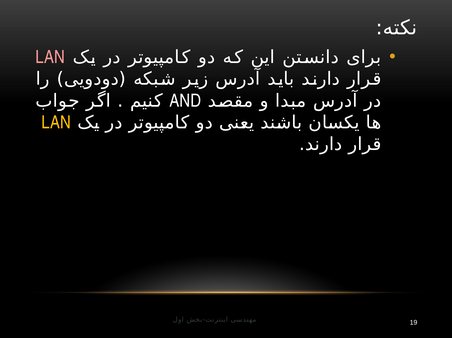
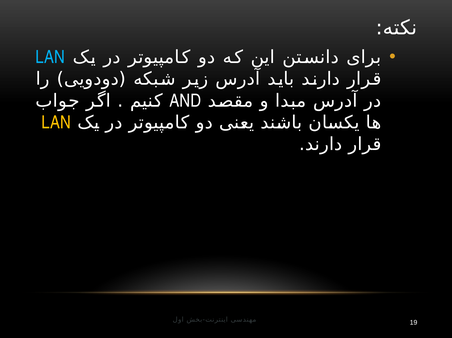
LAN colour: pink -> light blue (50, 57)
